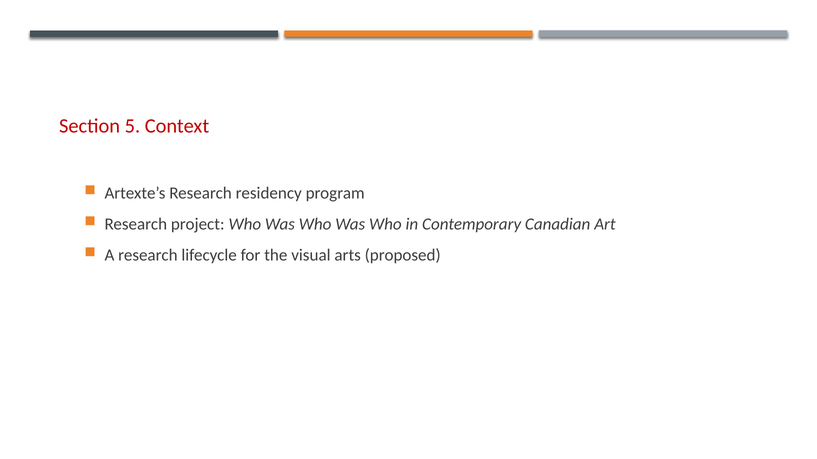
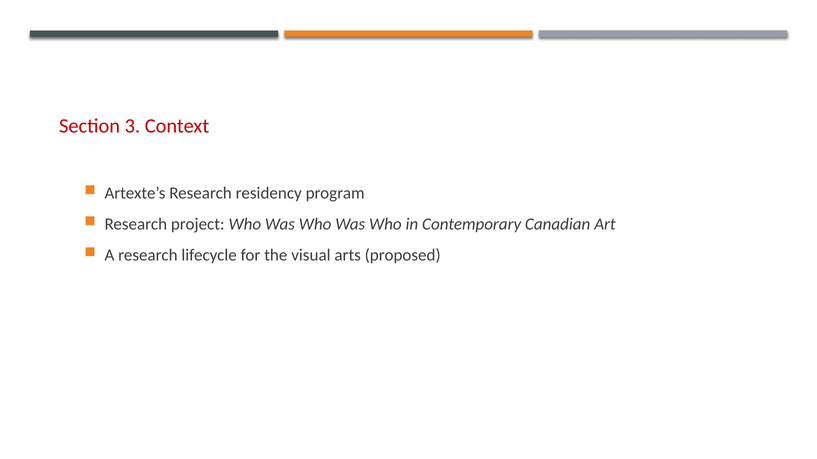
5: 5 -> 3 (132, 126)
